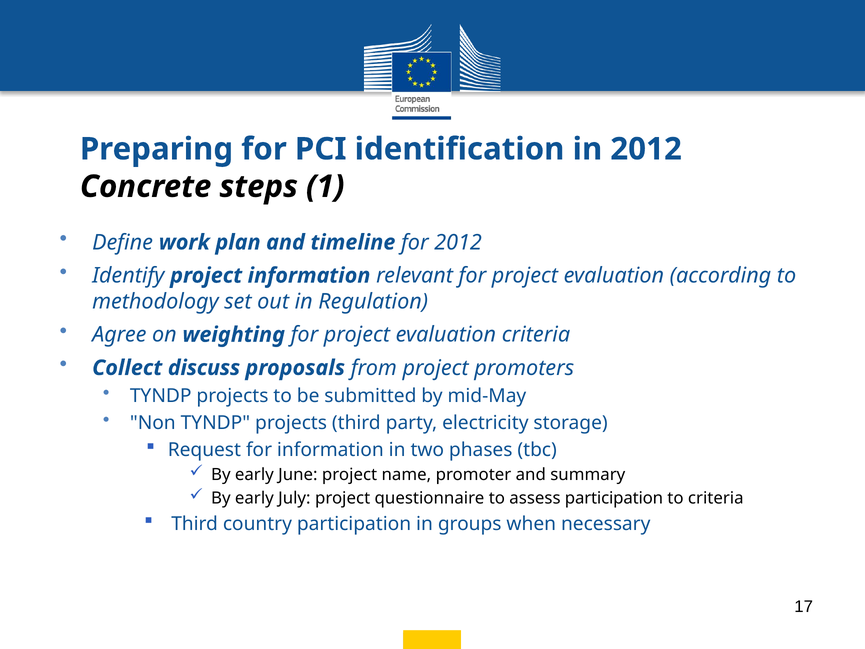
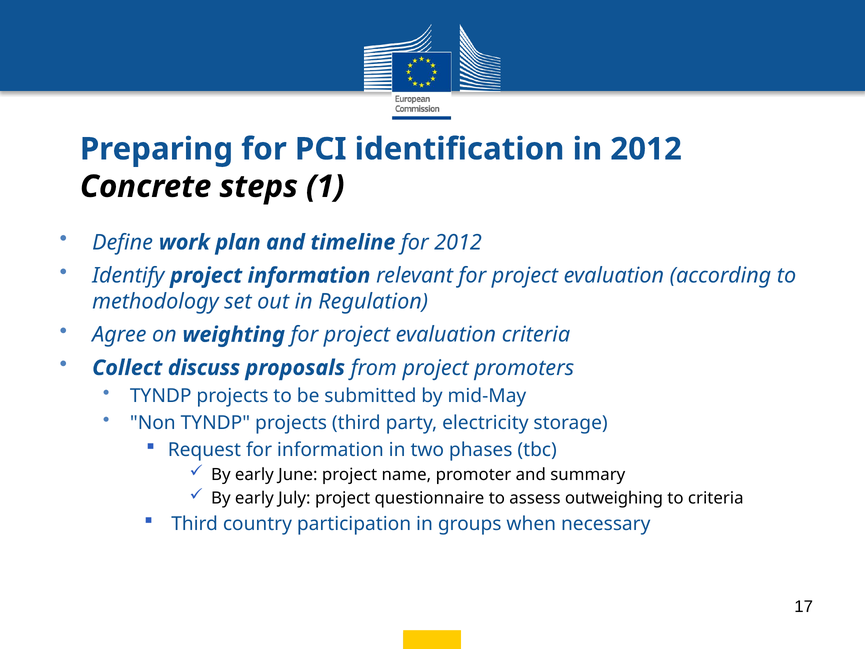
assess participation: participation -> outweighing (614, 498)
